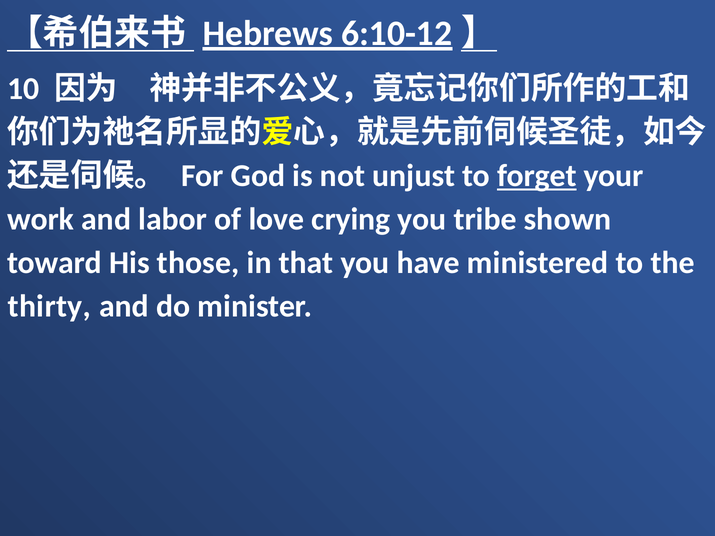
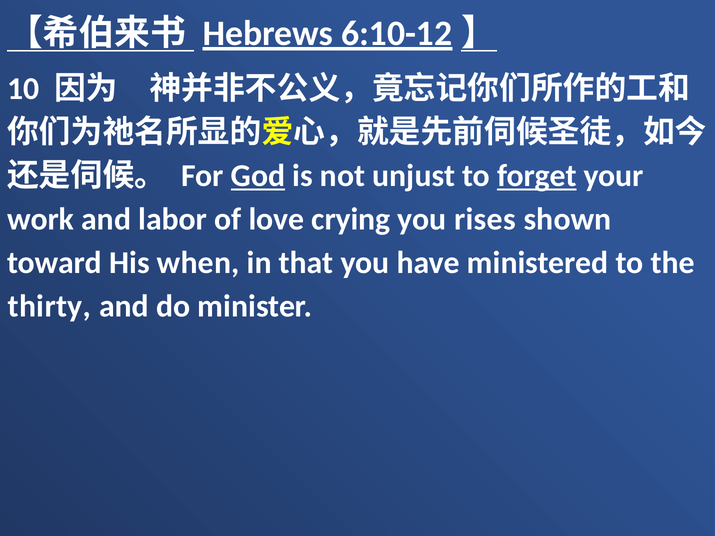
God underline: none -> present (258, 176)
tribe: tribe -> rises (485, 219)
those: those -> when (198, 263)
